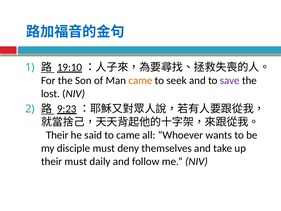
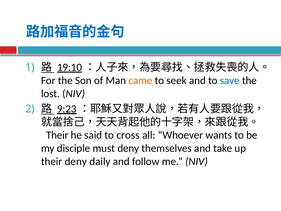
save colour: purple -> blue (230, 80)
to came: came -> cross (128, 135)
their must: must -> deny (76, 161)
